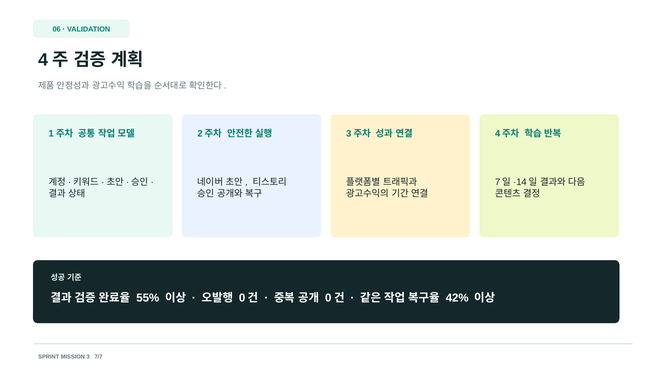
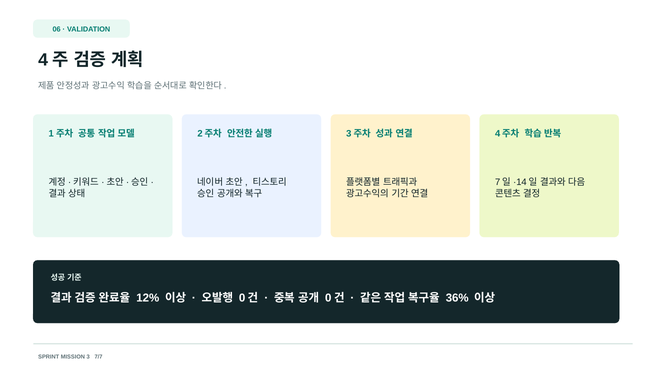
55%: 55% -> 12% (148, 298)
42%: 42% -> 36% (457, 298)
